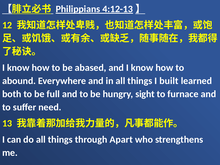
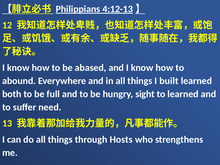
to furnace: furnace -> learned (183, 94)
Apart: Apart -> Hosts (121, 140)
